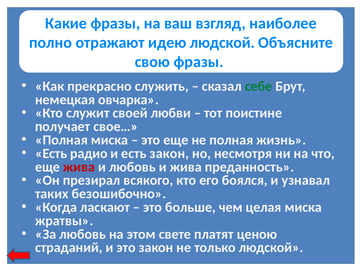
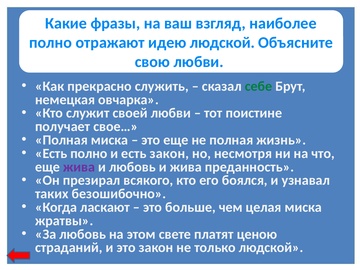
свою фразы: фразы -> любви (199, 62)
Есть радио: радио -> полно (89, 153)
жива colour: red -> purple (79, 167)
